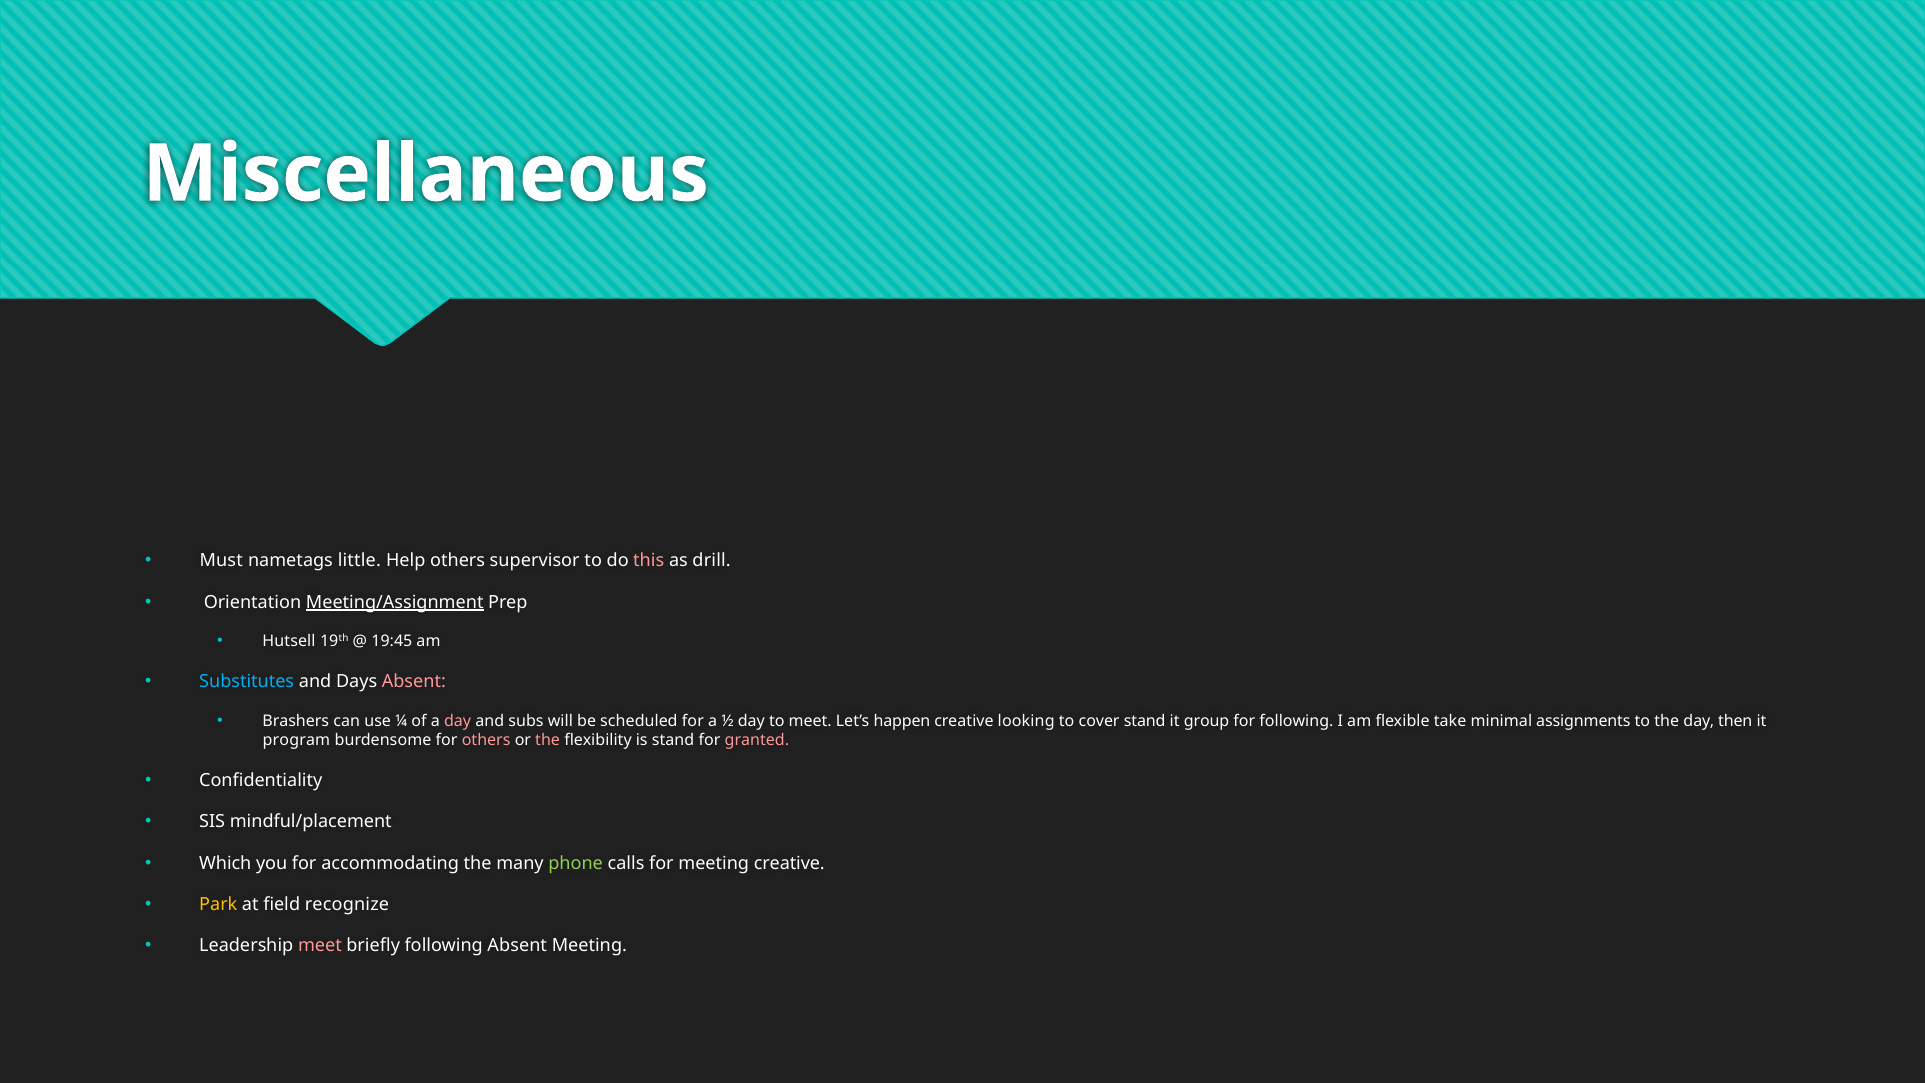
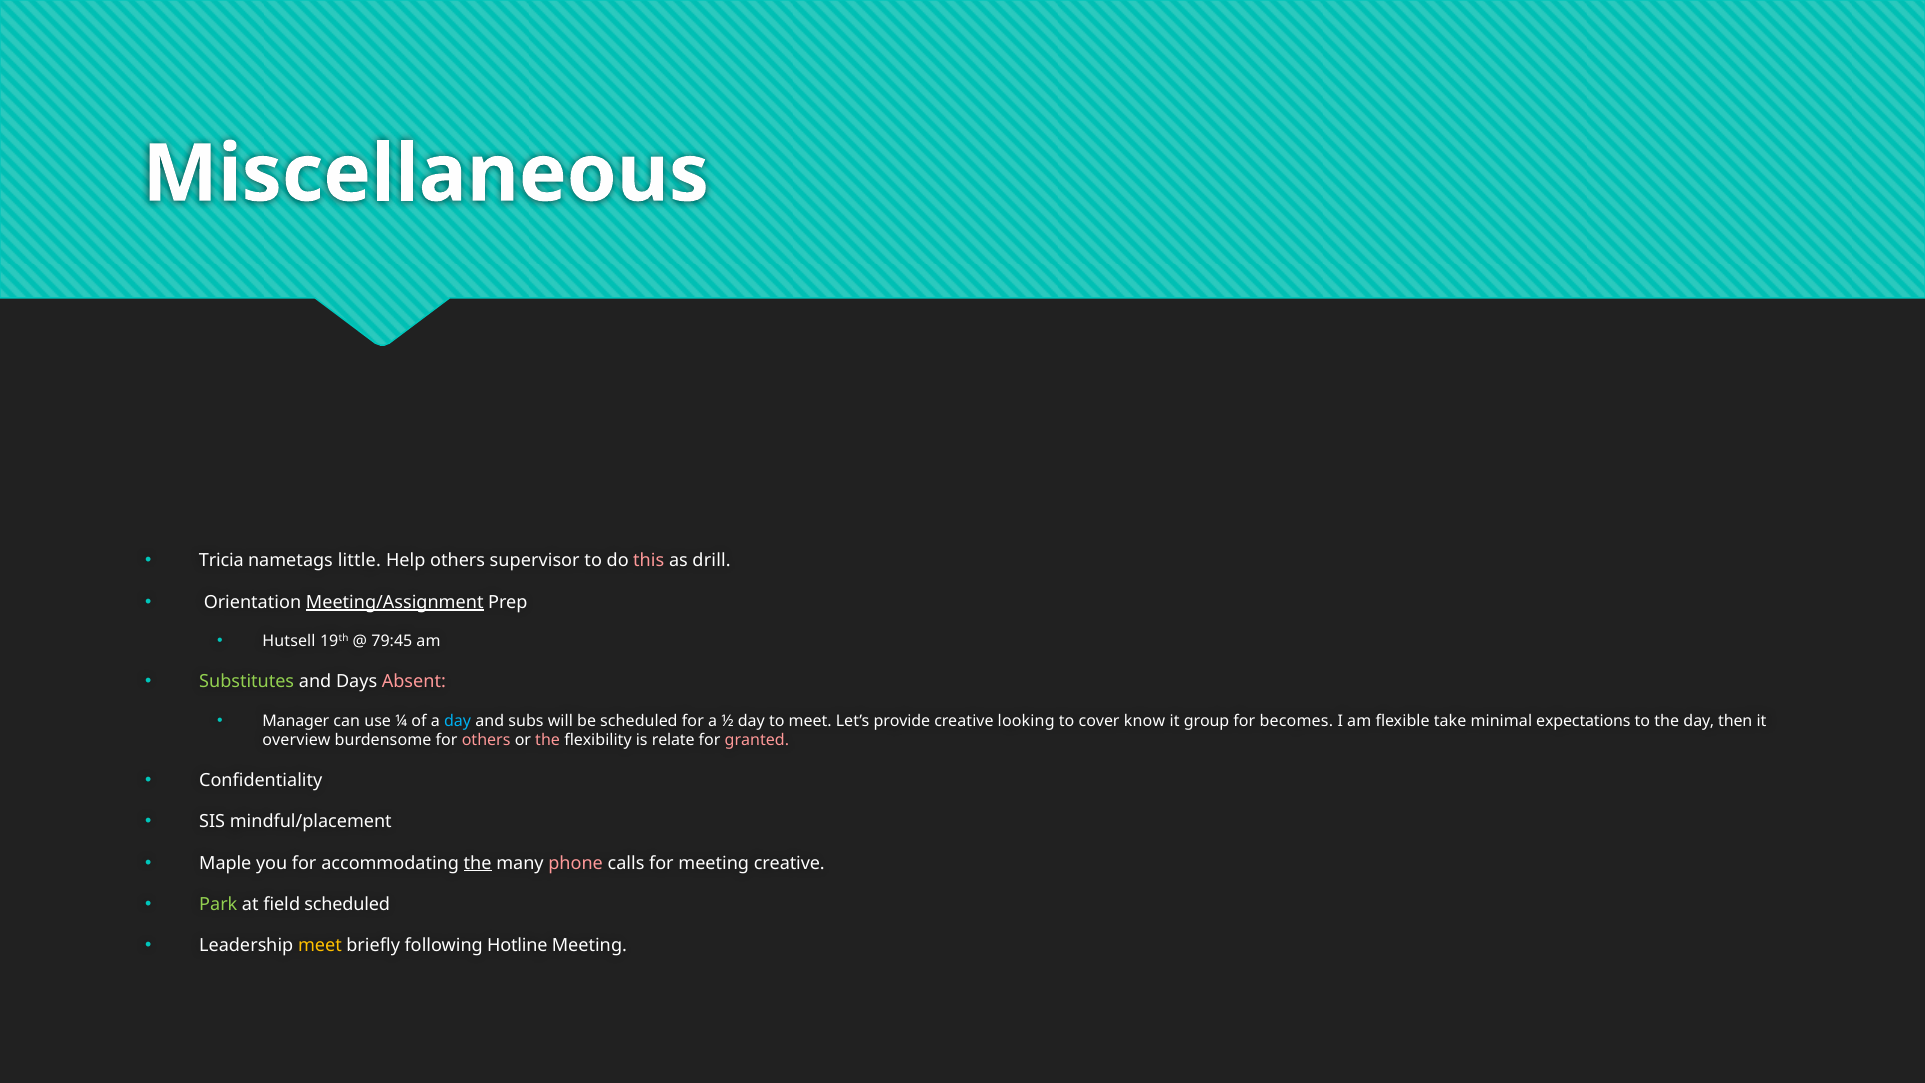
Must: Must -> Tricia (221, 561)
19:45: 19:45 -> 79:45 (392, 641)
Substitutes colour: light blue -> light green (247, 682)
Brashers: Brashers -> Manager (296, 721)
day colour: pink -> light blue (458, 721)
happen: happen -> provide (902, 721)
cover stand: stand -> know (1145, 721)
for following: following -> becomes (1296, 721)
assignments: assignments -> expectations (1583, 721)
program: program -> overview (296, 740)
is stand: stand -> relate (673, 740)
Which: Which -> Maple (225, 863)
the underline: none -> present (478, 863)
phone colour: light green -> pink (576, 863)
Park colour: yellow -> light green (218, 904)
field recognize: recognize -> scheduled (347, 904)
meet colour: pink -> yellow (320, 946)
following Absent: Absent -> Hotline (517, 946)
